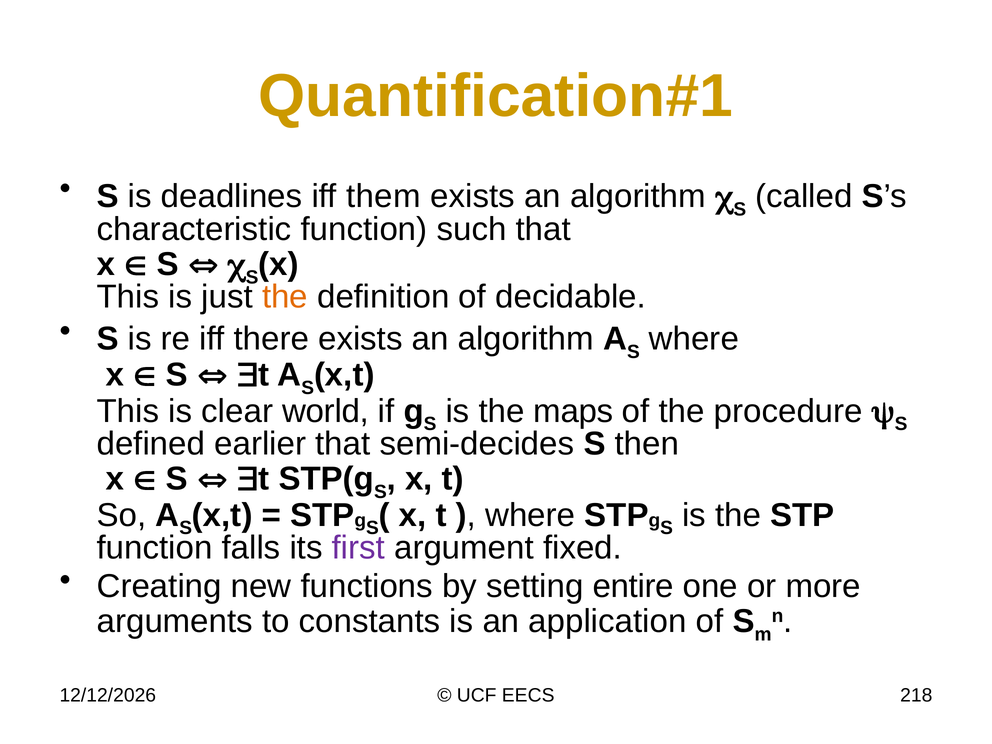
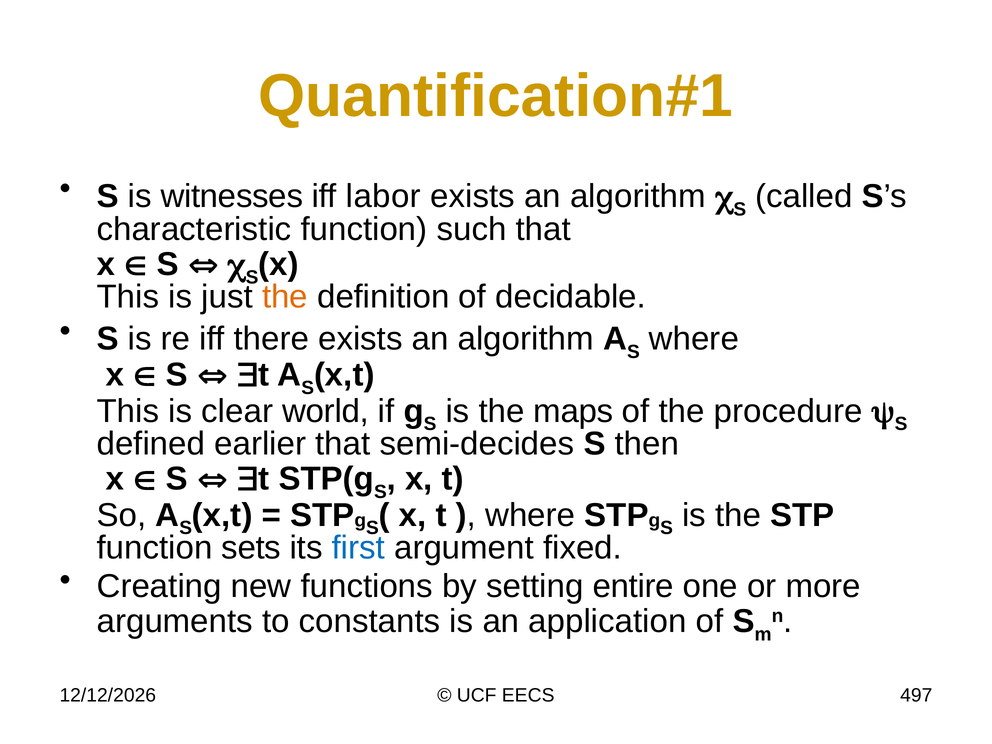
deadlines: deadlines -> witnesses (232, 197)
them: them -> labor (383, 197)
falls: falls -> sets (251, 548)
first colour: purple -> blue (358, 548)
218: 218 -> 497 (916, 695)
